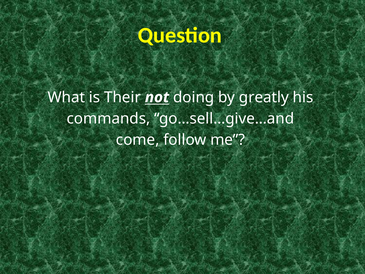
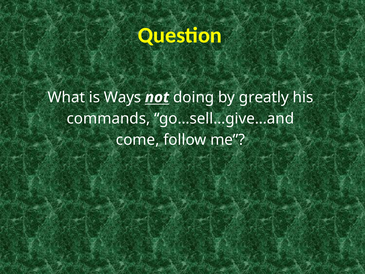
Their: Their -> Ways (123, 97)
